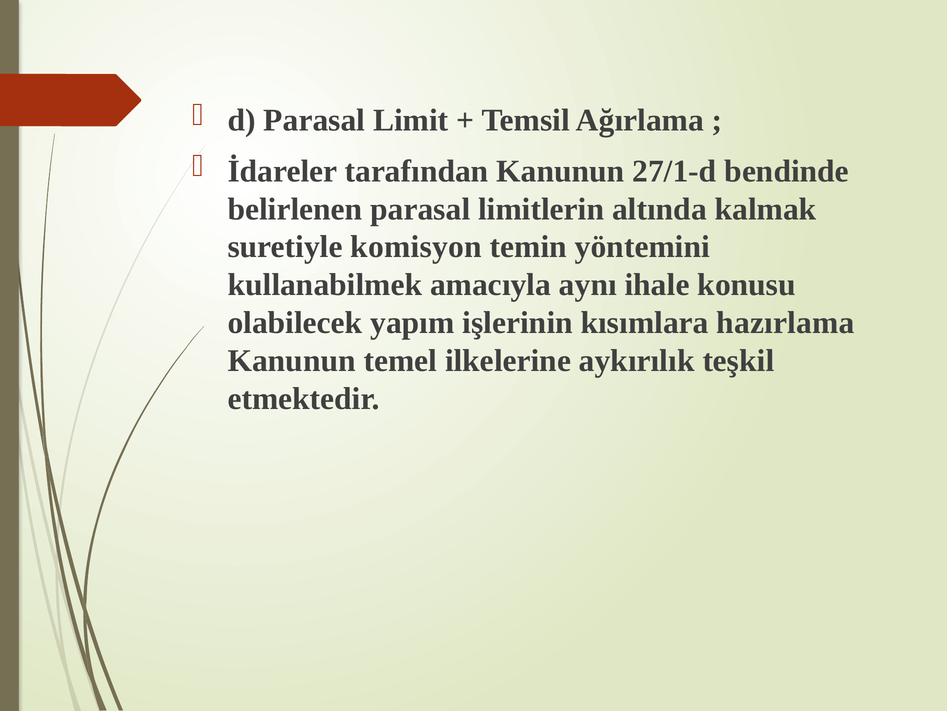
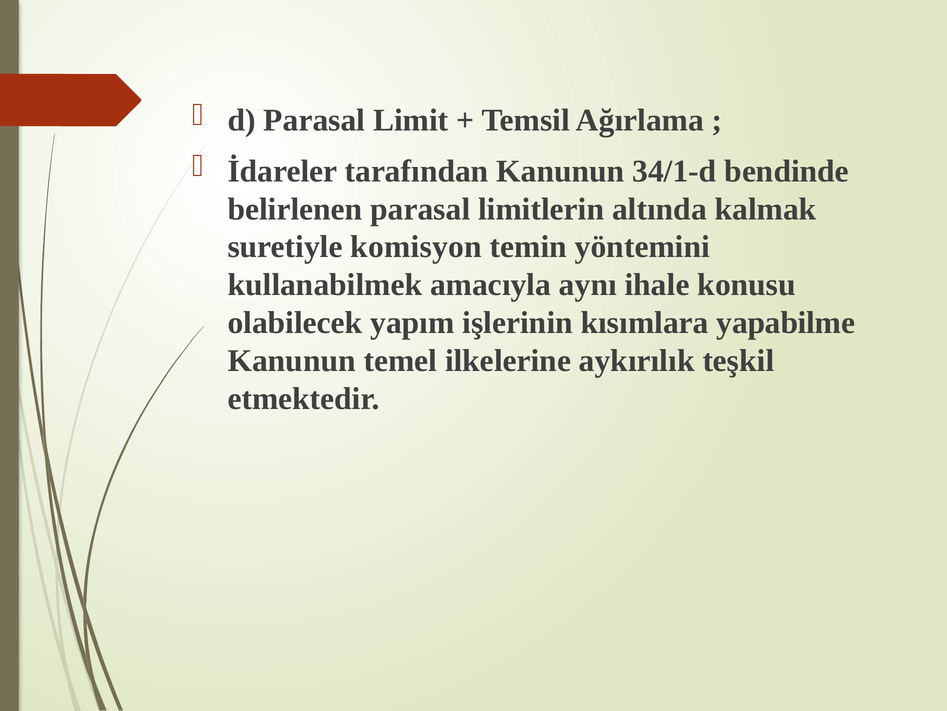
27/1-d: 27/1-d -> 34/1-d (674, 171)
hazırlama: hazırlama -> yapabilme (786, 323)
